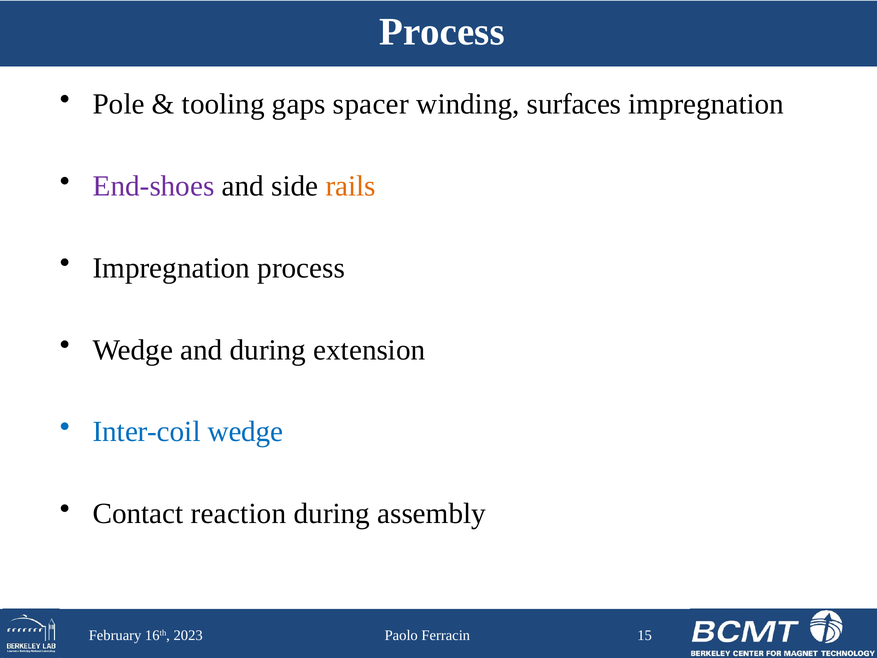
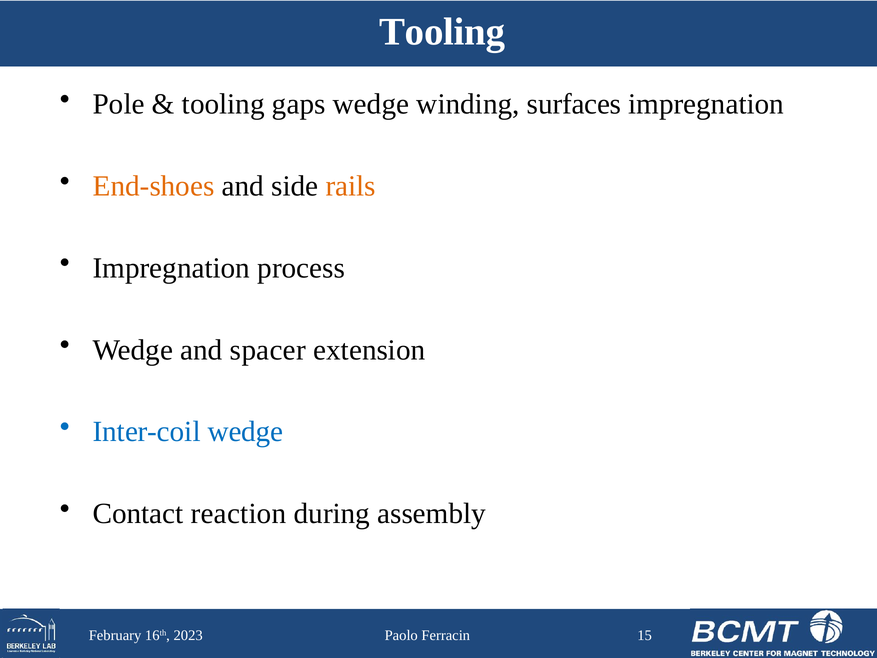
Process: Process -> Tooling (442, 32)
gaps spacer: spacer -> wedge (371, 104)
End-shoes colour: purple -> orange (154, 186)
and during: during -> spacer (268, 350)
